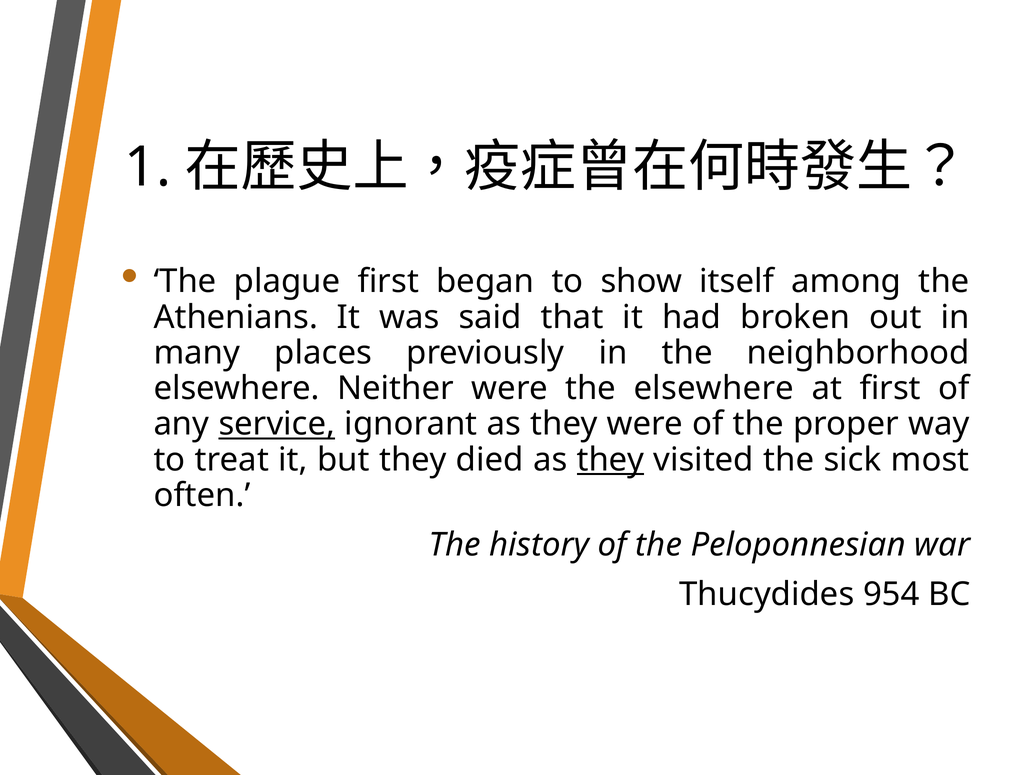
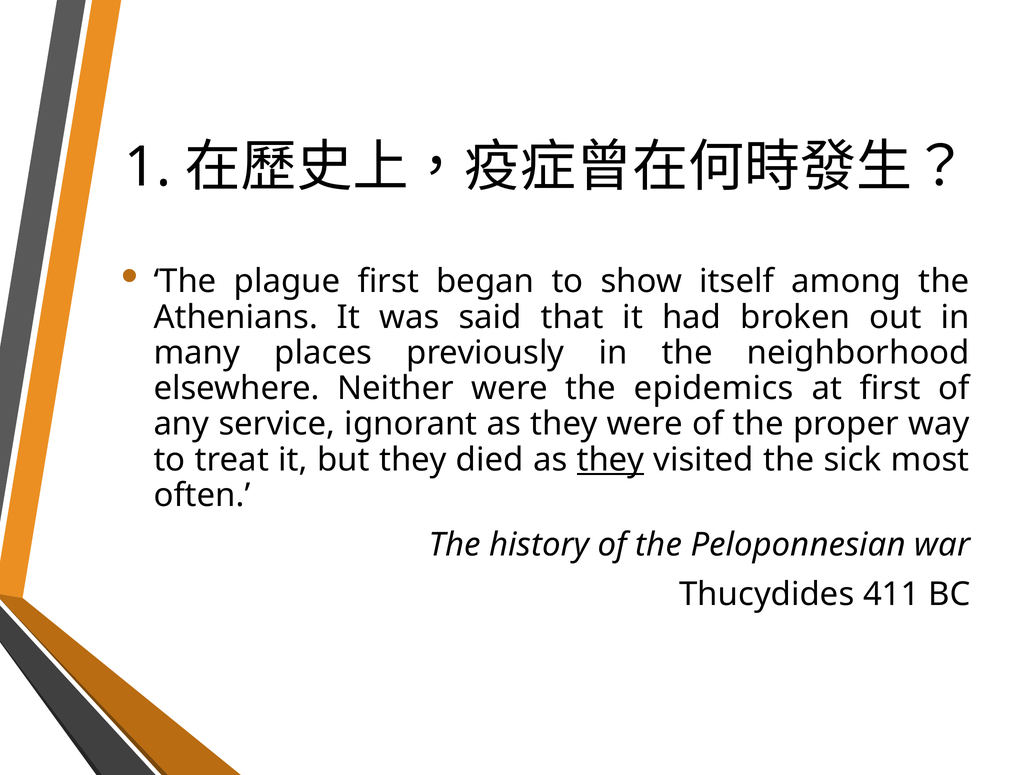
the elsewhere: elsewhere -> epidemics (714, 388)
service underline: present -> none (277, 424)
954: 954 -> 411 (891, 594)
